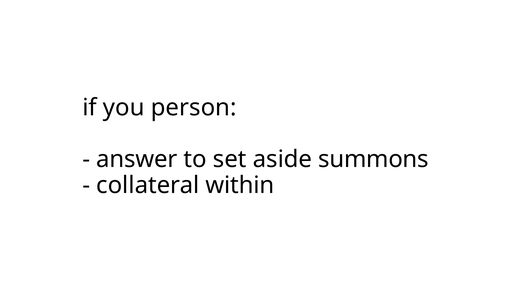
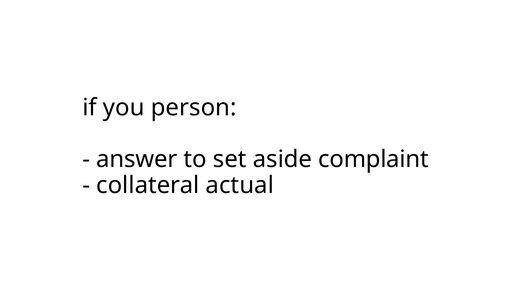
summons: summons -> complaint (373, 159)
within: within -> actual (240, 185)
